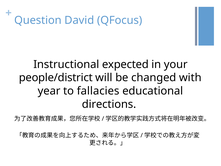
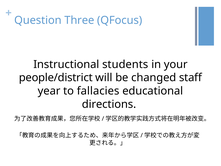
David: David -> Three (79, 20)
expected: expected -> students (125, 64)
with: with -> staff (190, 78)
